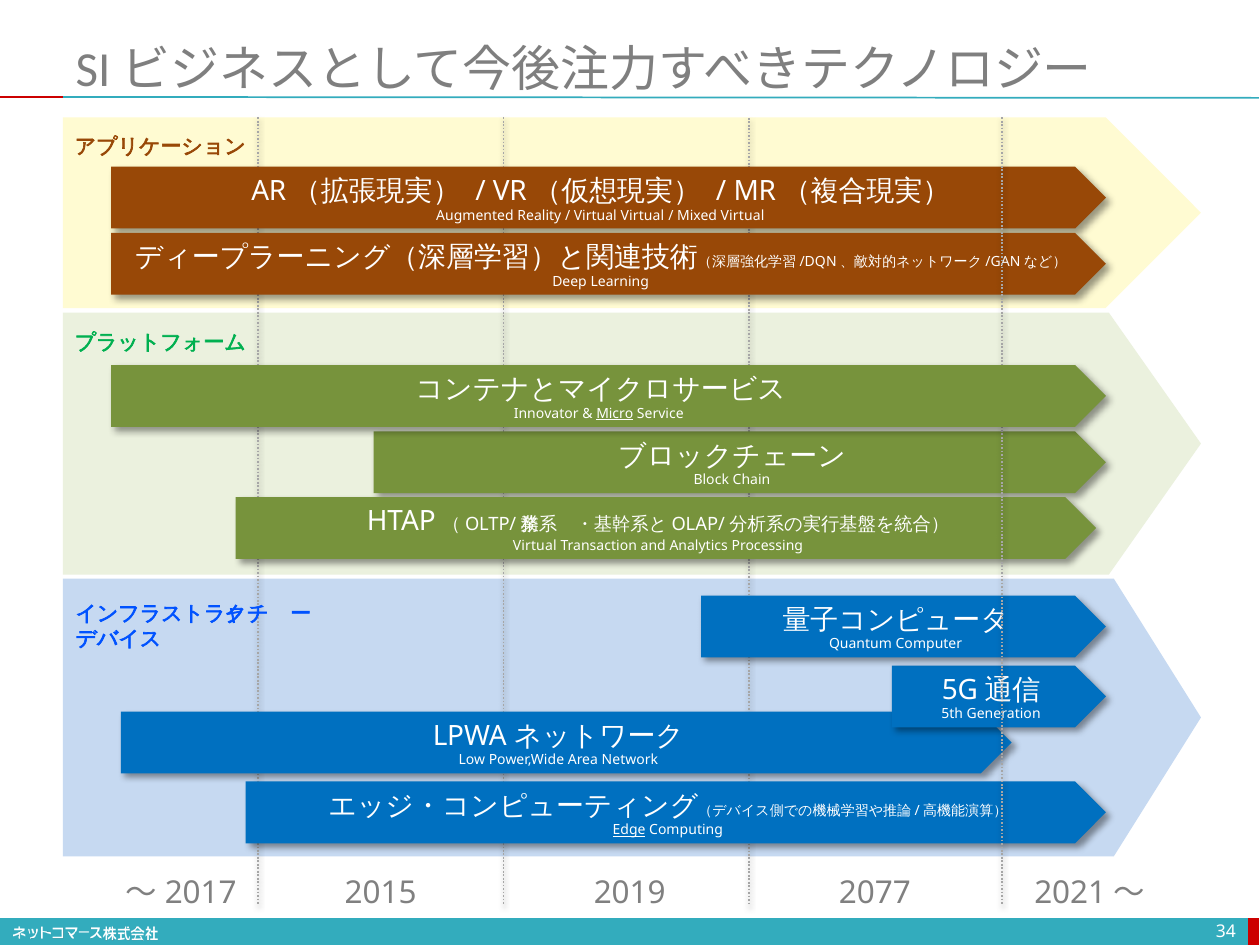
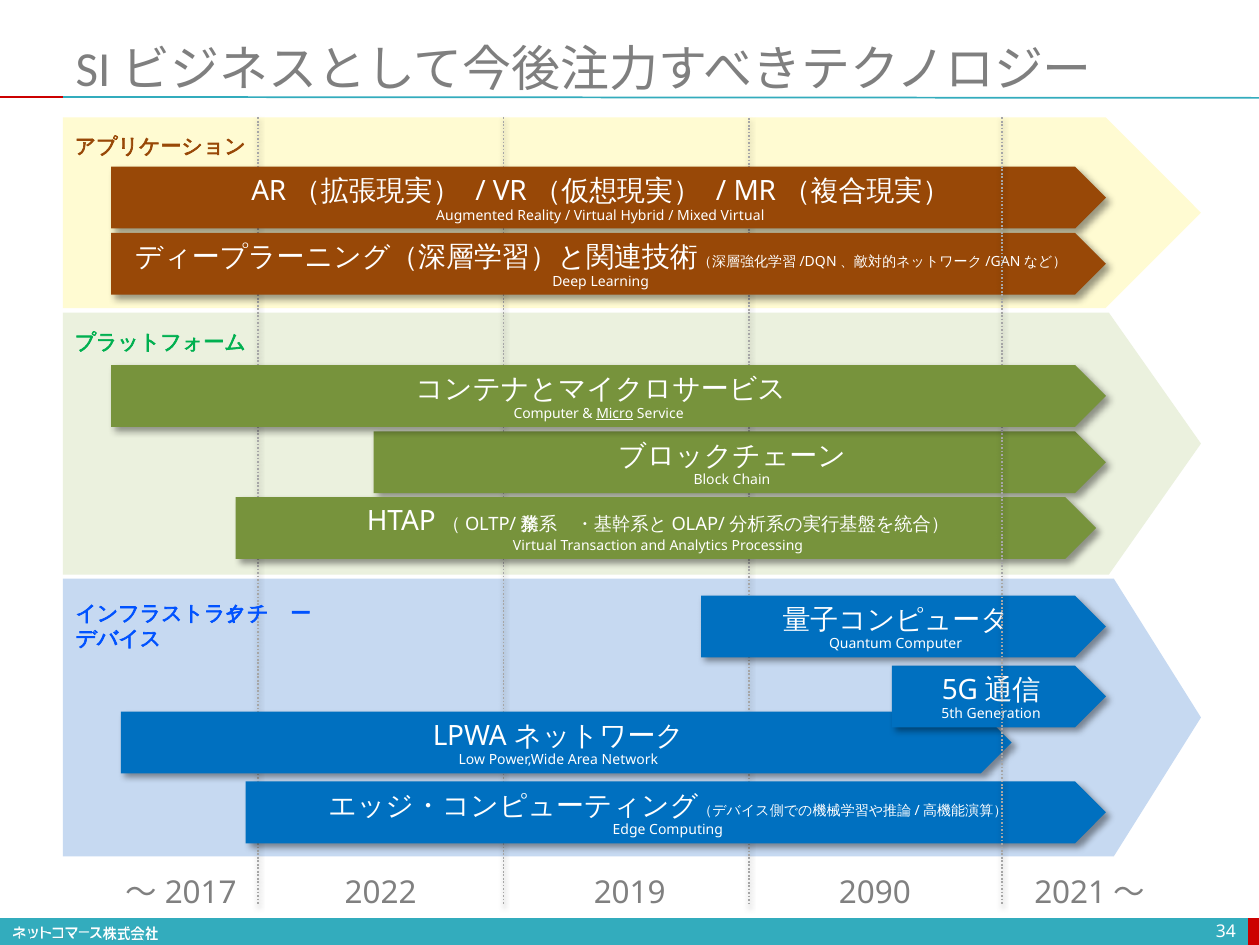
Virtual Virtual: Virtual -> Hybrid (643, 215)
Innovator: Innovator -> Computer (546, 413)
Edge underline: present -> none (629, 829)
2015: 2015 -> 2022 (381, 892)
2077: 2077 -> 2090 (875, 892)
